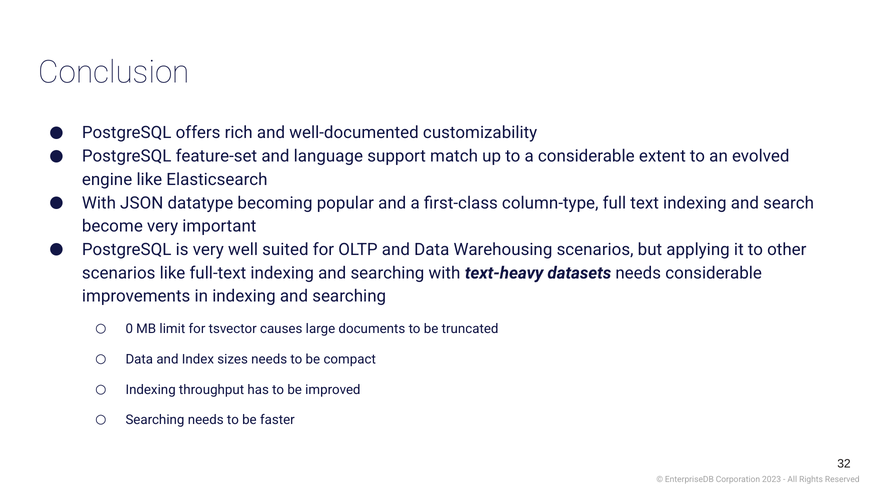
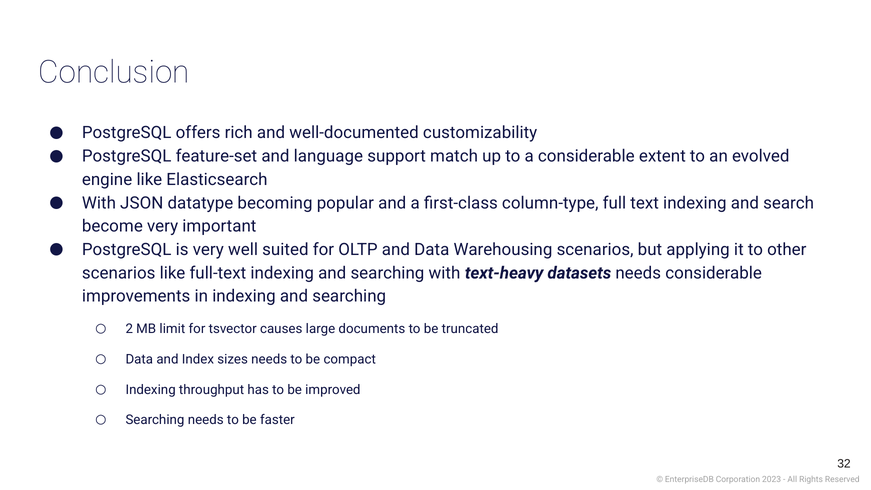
0: 0 -> 2 (129, 329)
